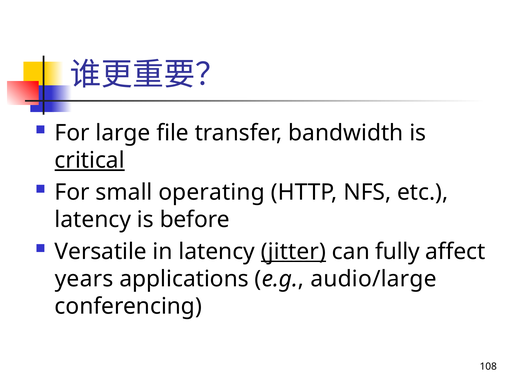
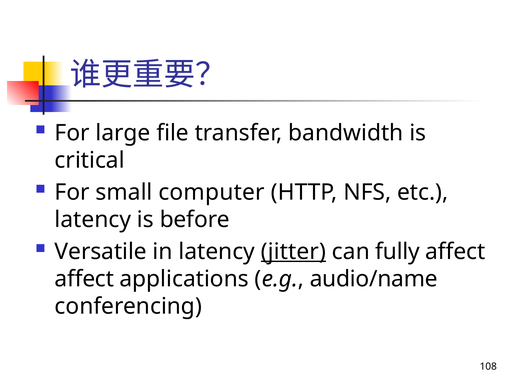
critical underline: present -> none (90, 160)
operating: operating -> computer (212, 192)
years: years -> affect (84, 279)
audio/large: audio/large -> audio/name (374, 279)
